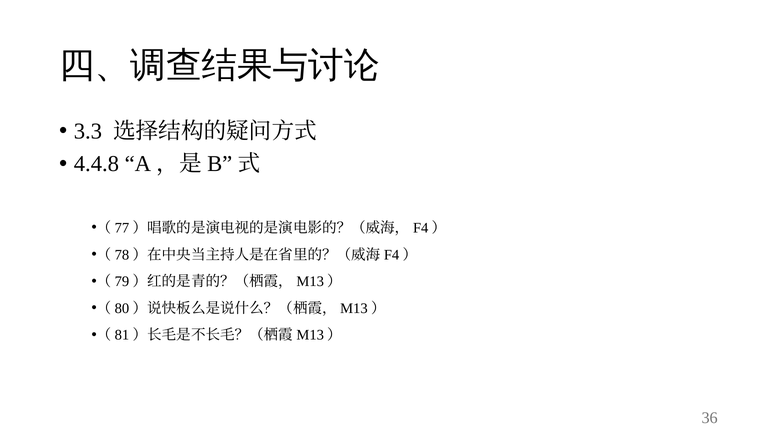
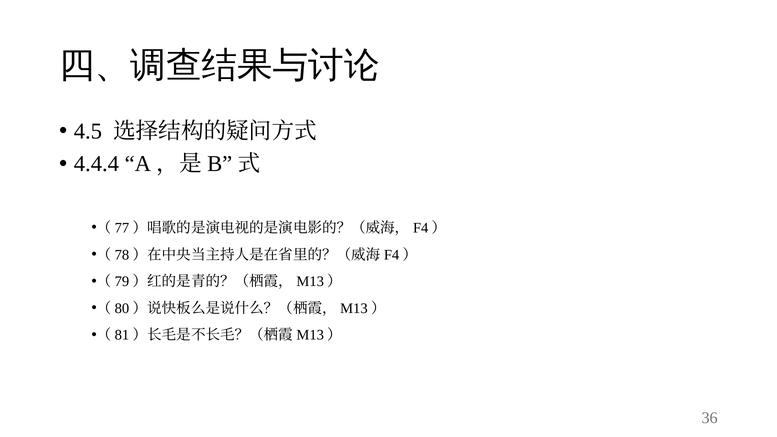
3.3: 3.3 -> 4.5 (88, 131)
4.4.8: 4.4.8 -> 4.4.4 (96, 164)
